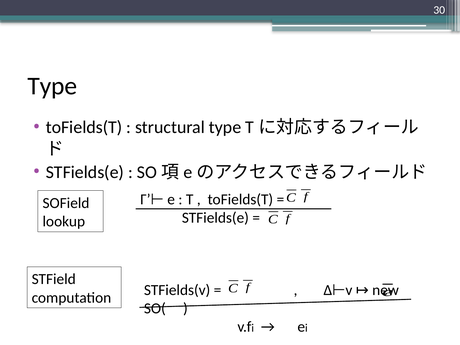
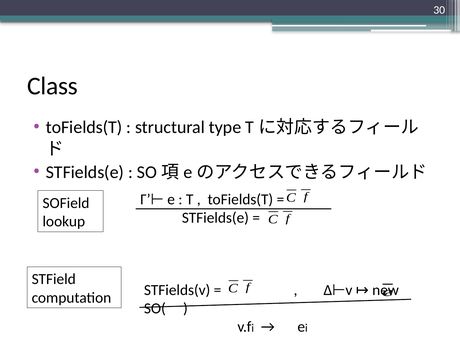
Type: Type -> Class (52, 86)
